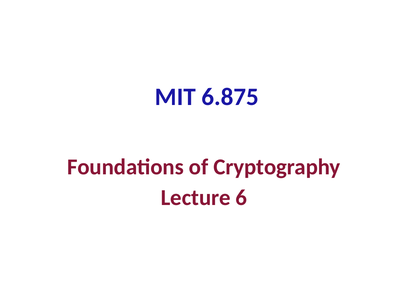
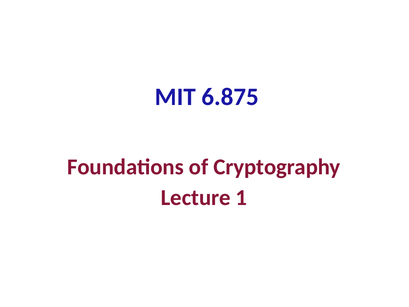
6: 6 -> 1 (241, 197)
